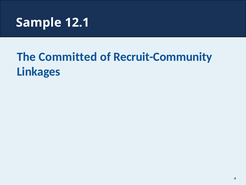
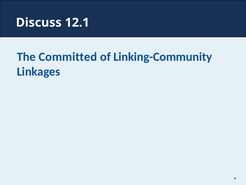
Sample: Sample -> Discuss (39, 22)
Recruit-Community: Recruit-Community -> Linking-Community (163, 57)
